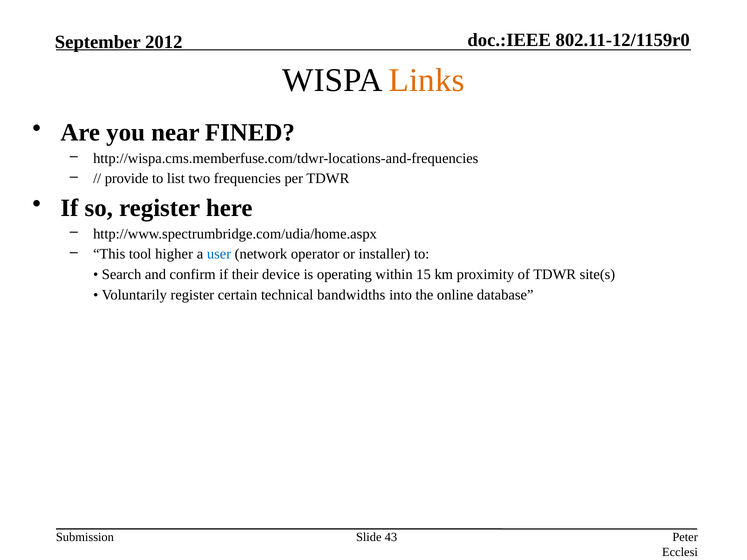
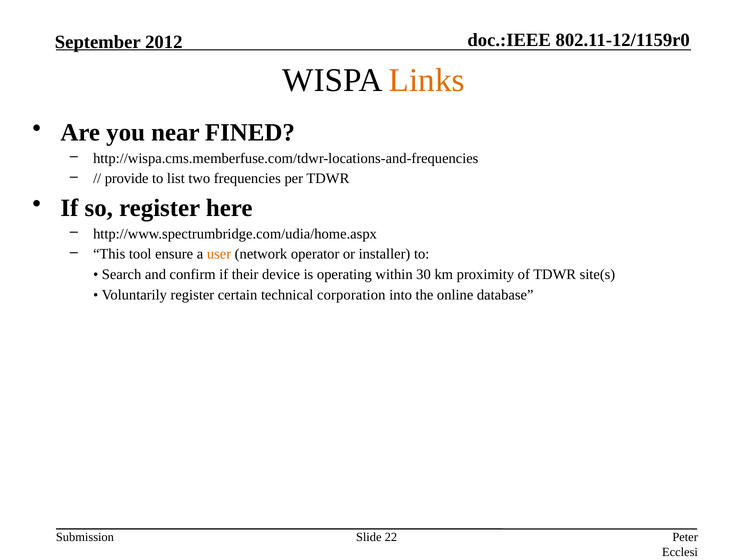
higher: higher -> ensure (174, 254)
user colour: blue -> orange (219, 254)
15: 15 -> 30 (424, 275)
bandwidths: bandwidths -> corporation (351, 295)
43: 43 -> 22 (391, 537)
